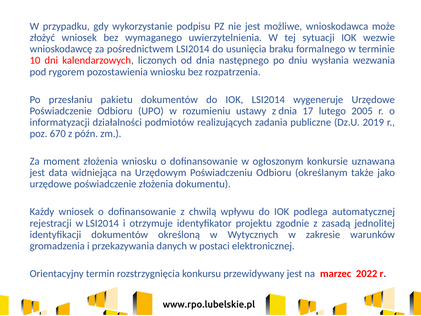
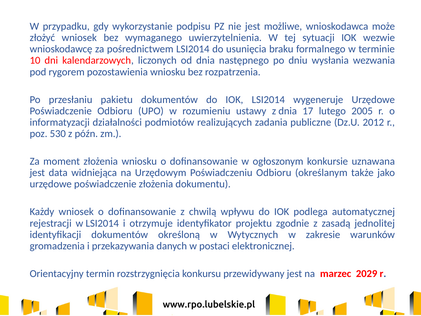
2019: 2019 -> 2012 (373, 122)
670: 670 -> 530 (58, 134)
2022: 2022 -> 2029 (367, 273)
